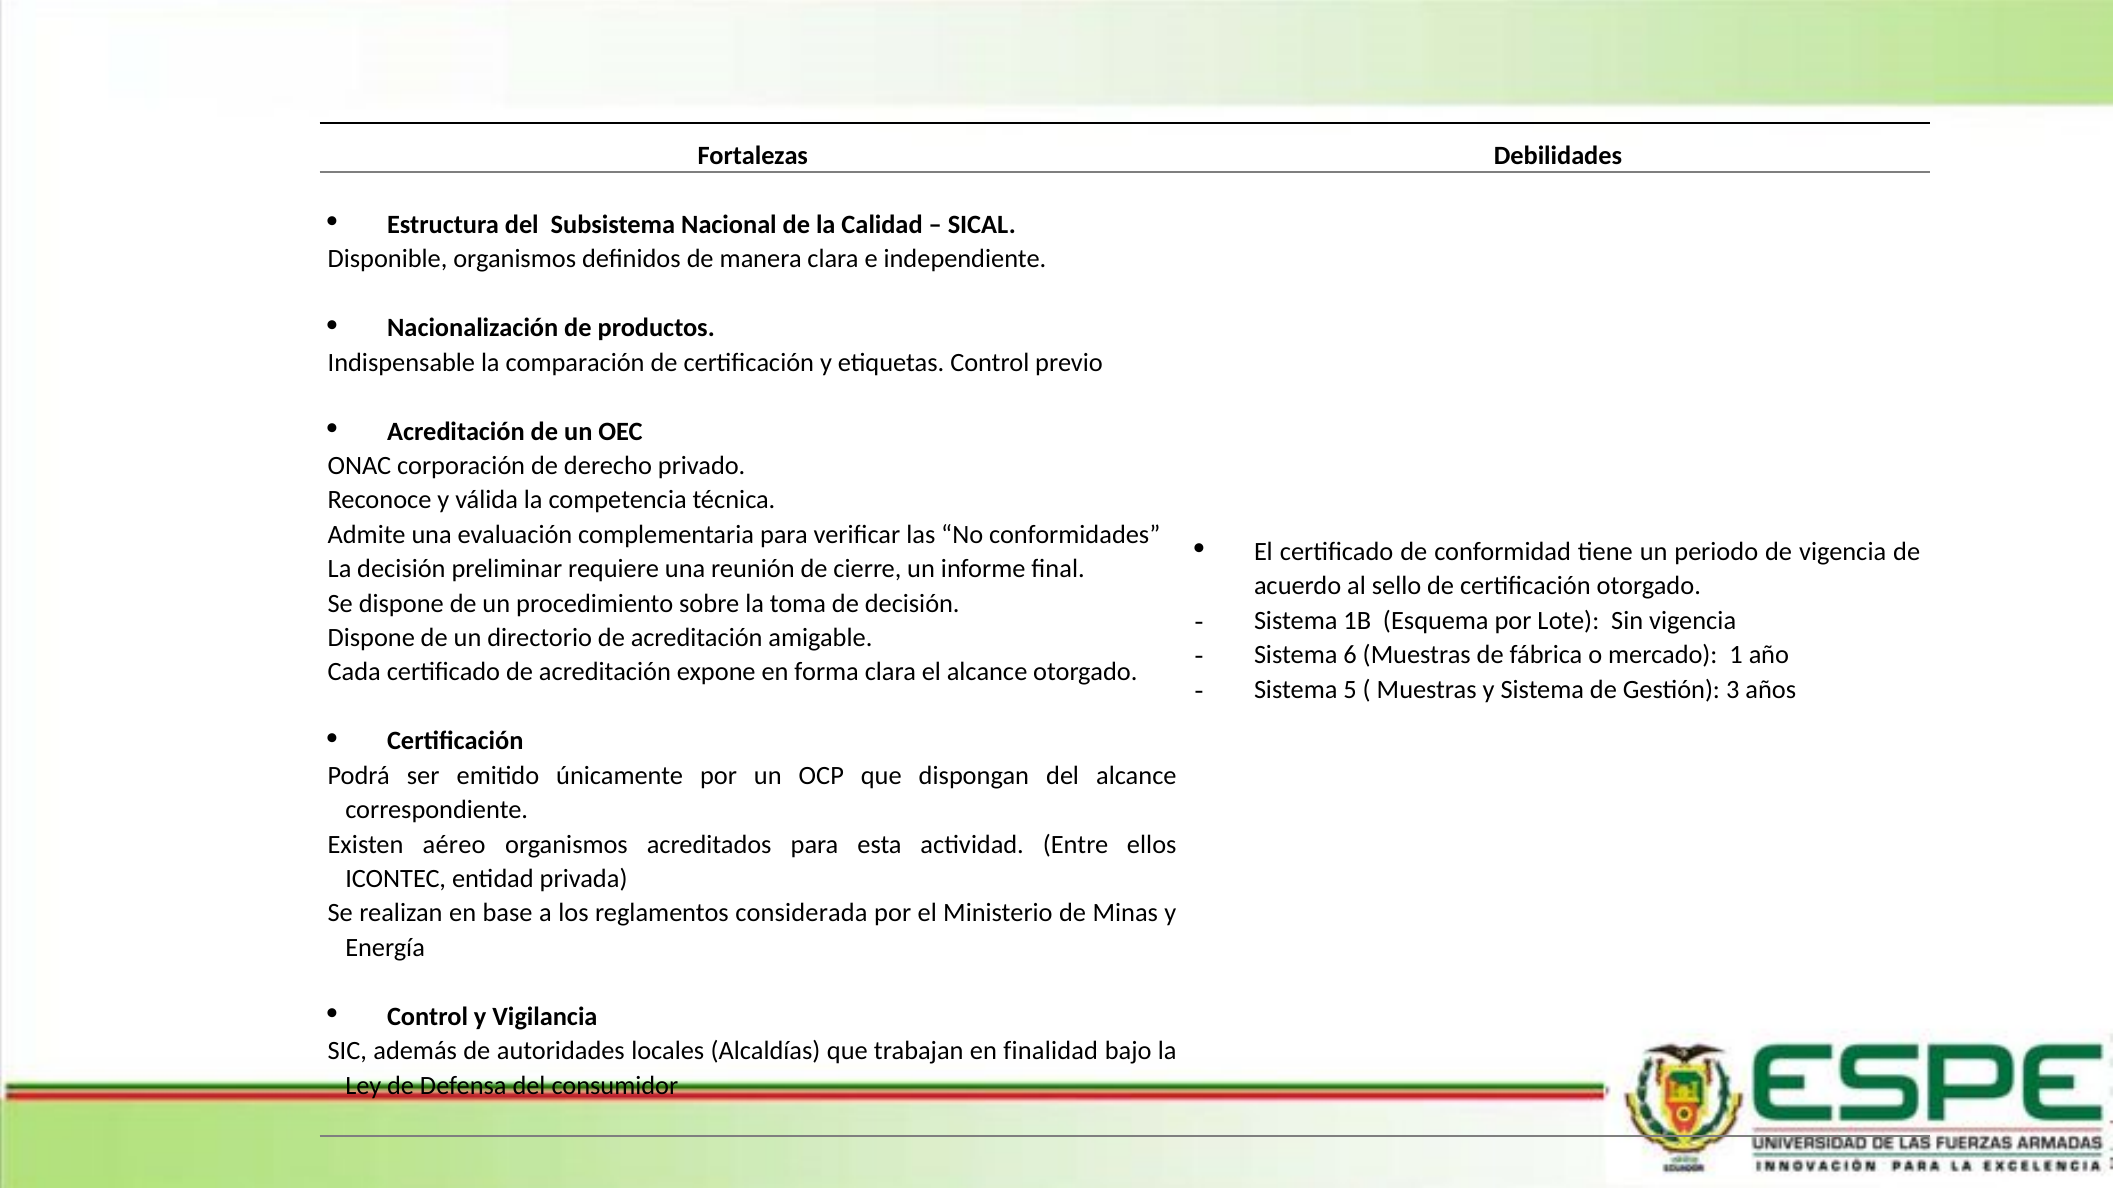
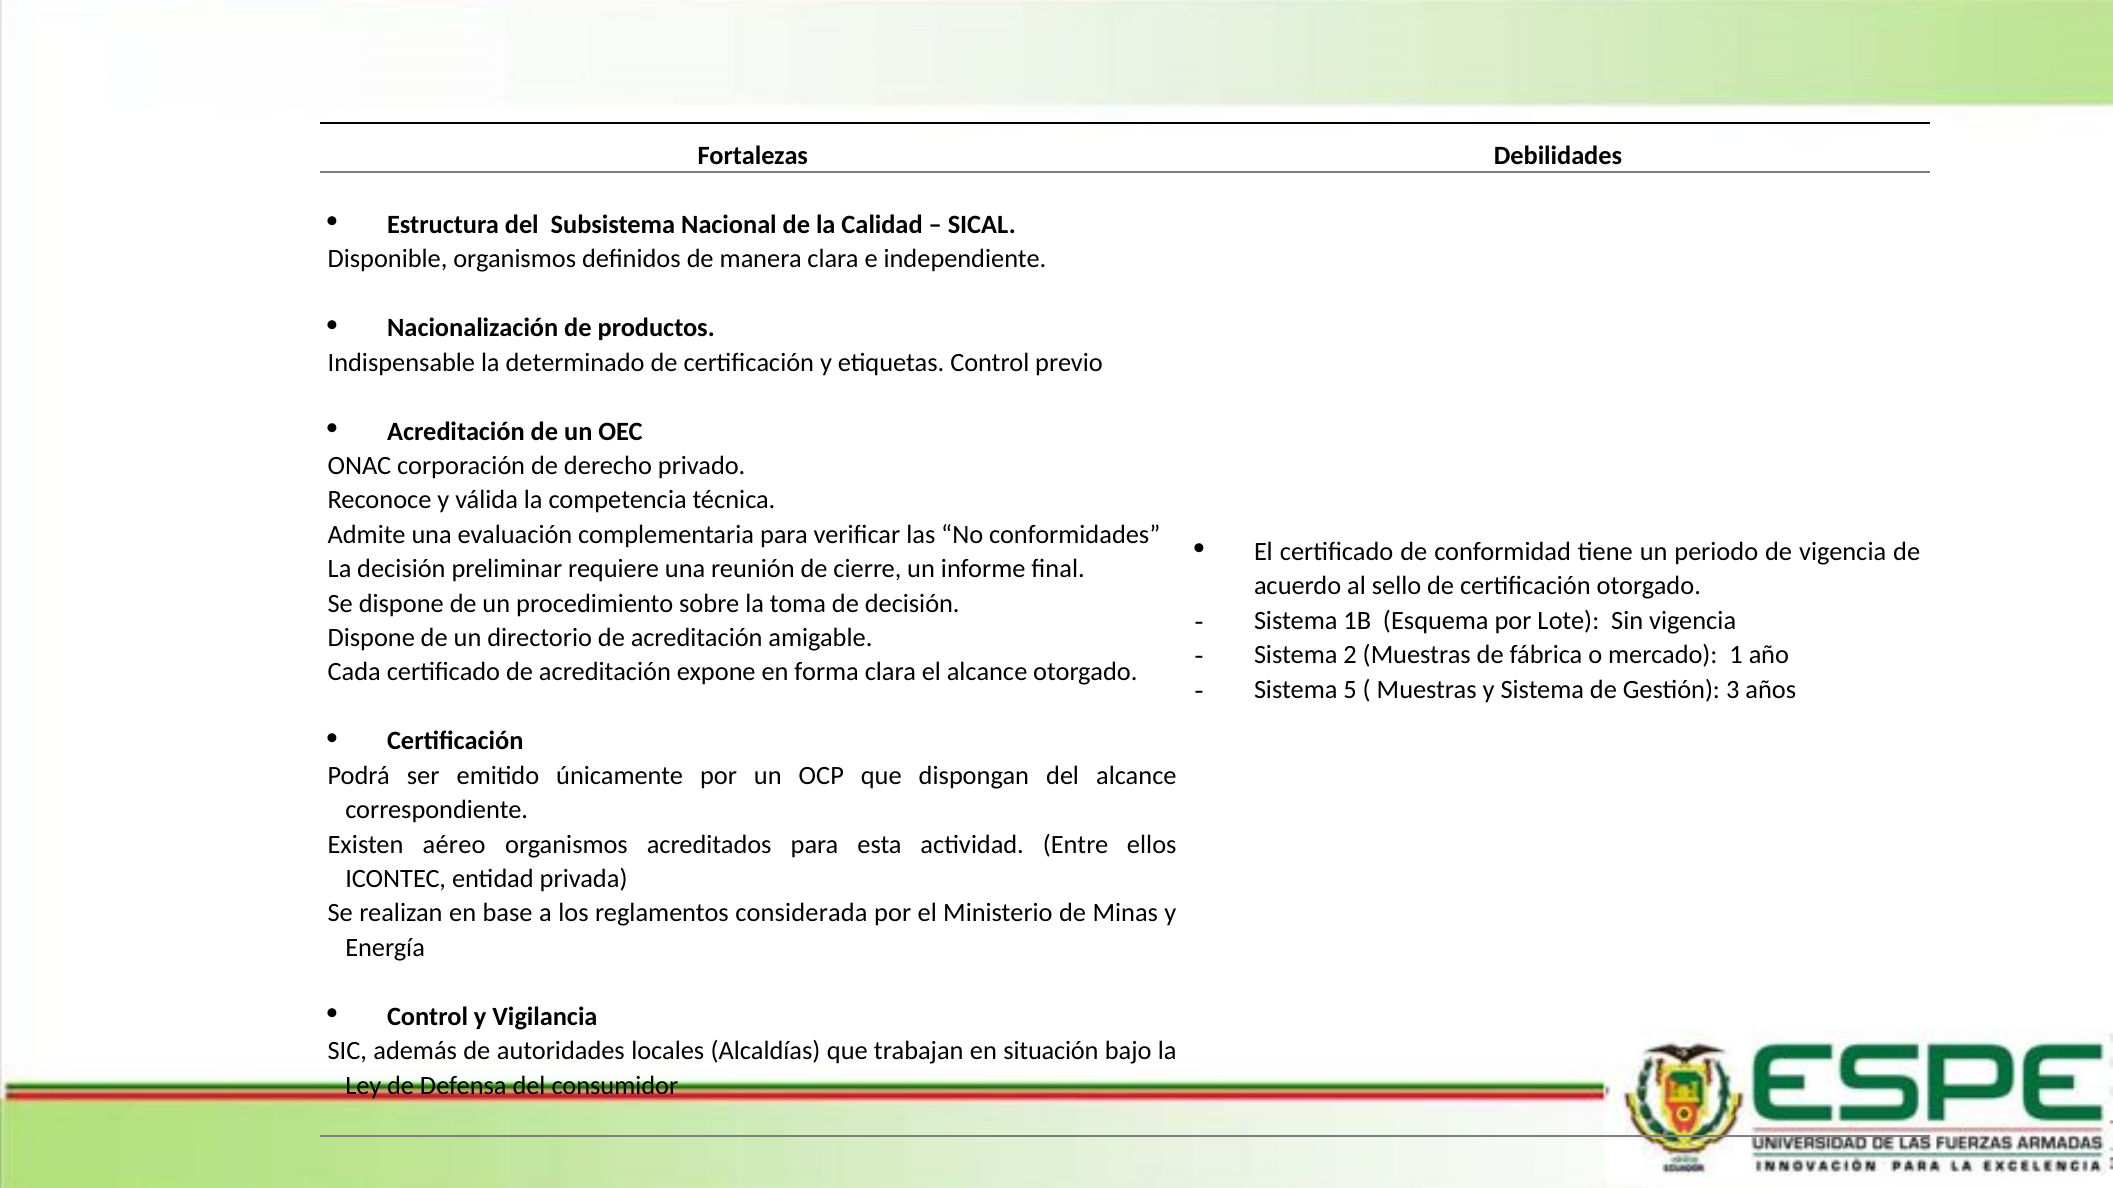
comparación: comparación -> determinado (575, 363)
6: 6 -> 2 (1350, 655)
finalidad: finalidad -> situación (1051, 1051)
